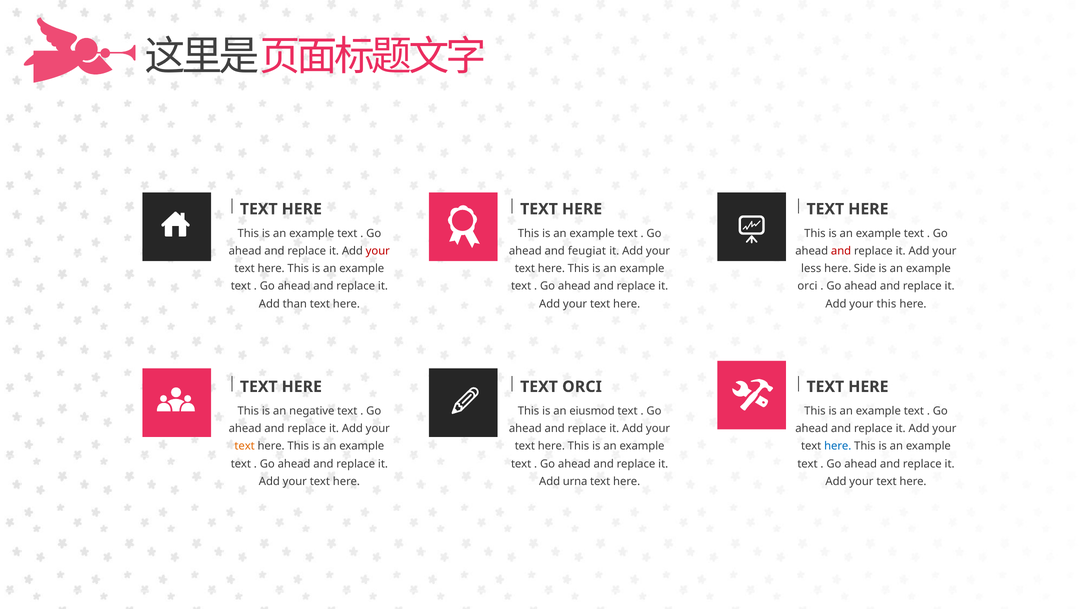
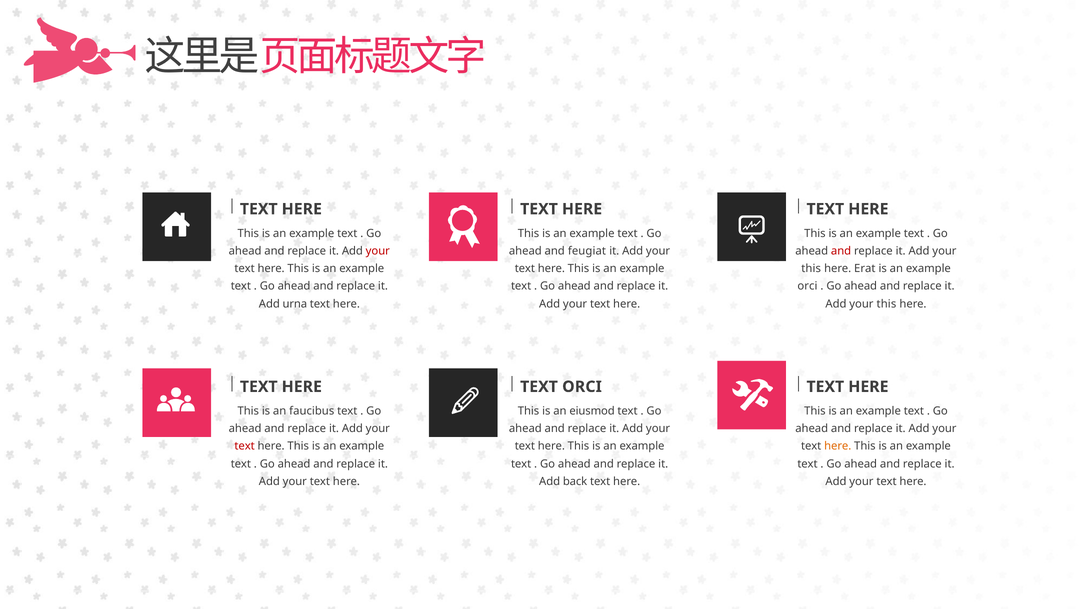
less: less -> this (811, 269)
Side: Side -> Erat (865, 269)
than: than -> urna (295, 304)
negative: negative -> faucibus (312, 411)
text colour: orange -> red (245, 446)
here colour: blue -> orange (838, 446)
urna: urna -> back (575, 482)
